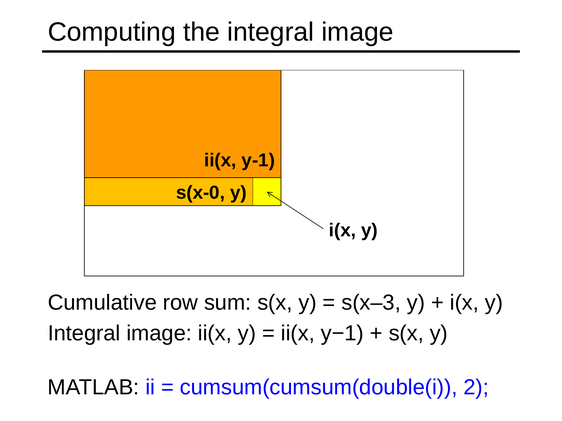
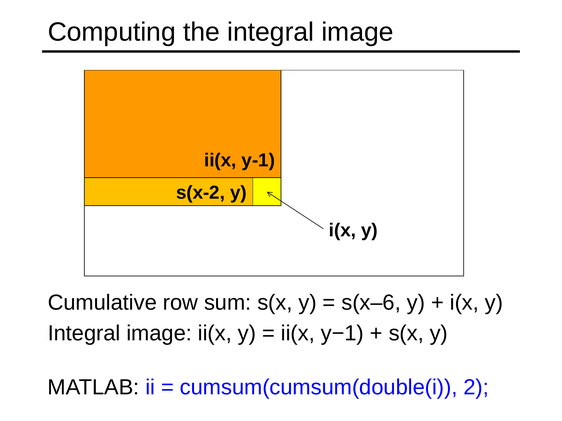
s(x-0: s(x-0 -> s(x-2 (200, 193)
s(x–3: s(x–3 -> s(x–6 (371, 303)
